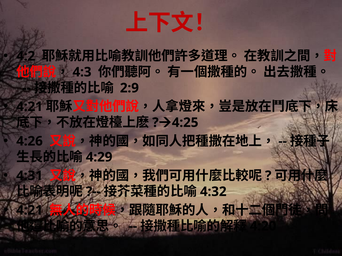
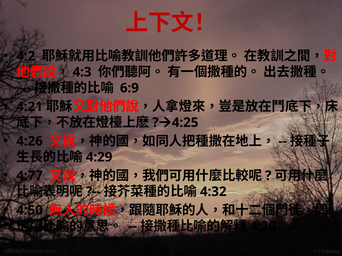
2:9: 2:9 -> 6:9 (129, 88)
4:31: 4:31 -> 4:77 (30, 176)
4:21: 4:21 -> 4:50 (30, 211)
